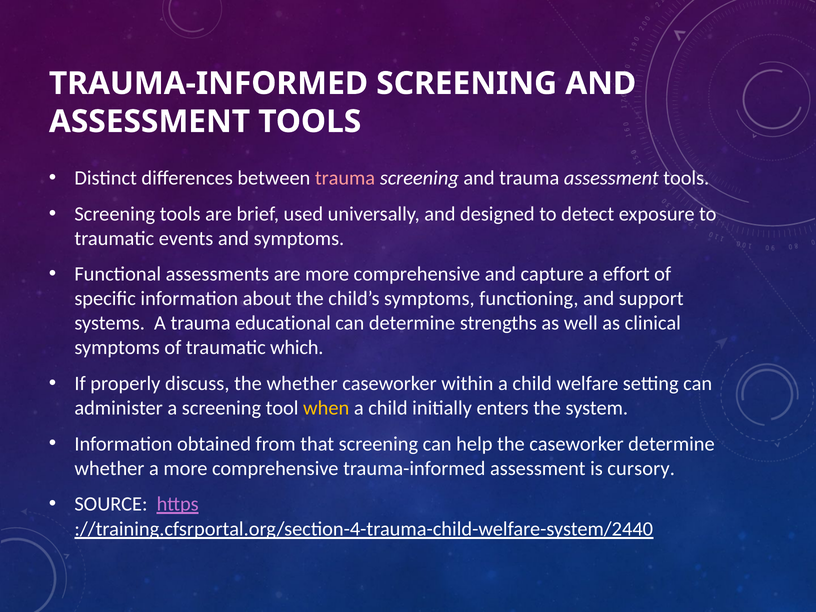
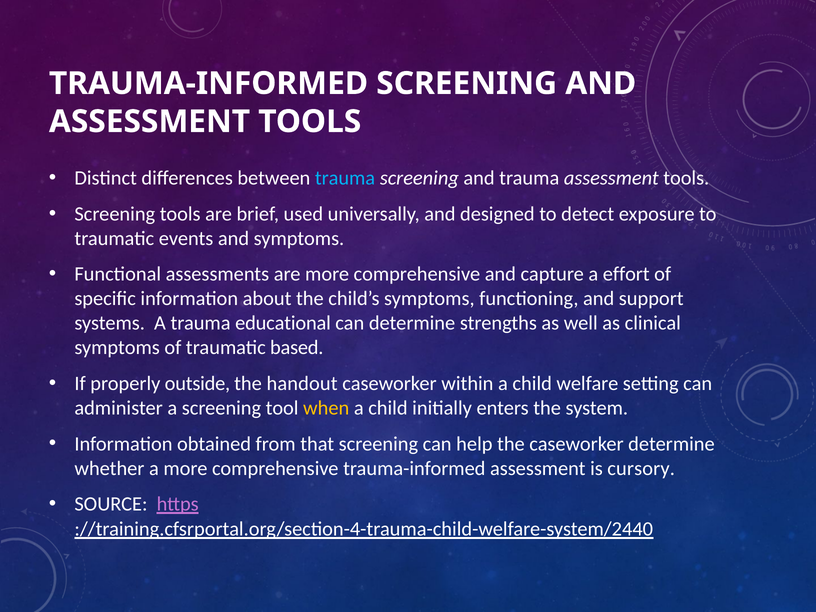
trauma colour: pink -> light blue (345, 178)
which: which -> based (297, 348)
discuss: discuss -> outside (197, 384)
the whether: whether -> handout (302, 384)
